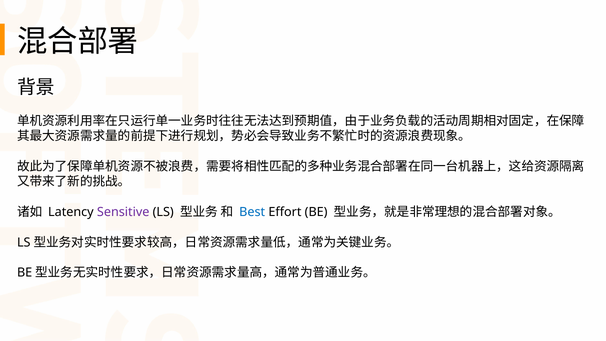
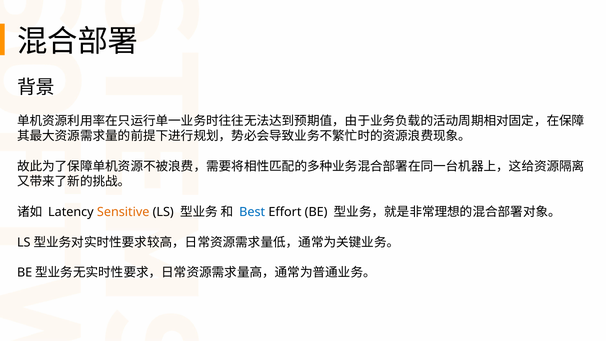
Sensitive colour: purple -> orange (123, 212)
